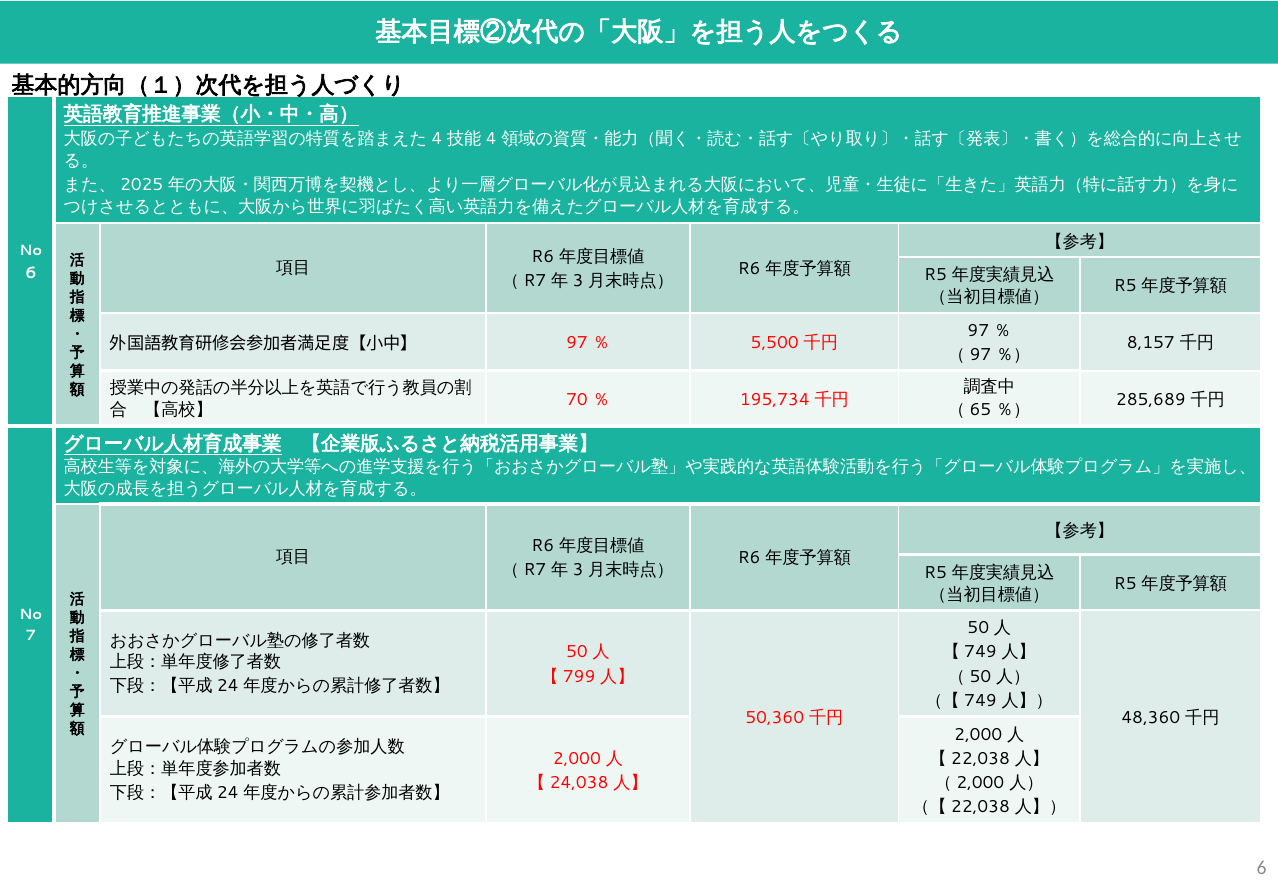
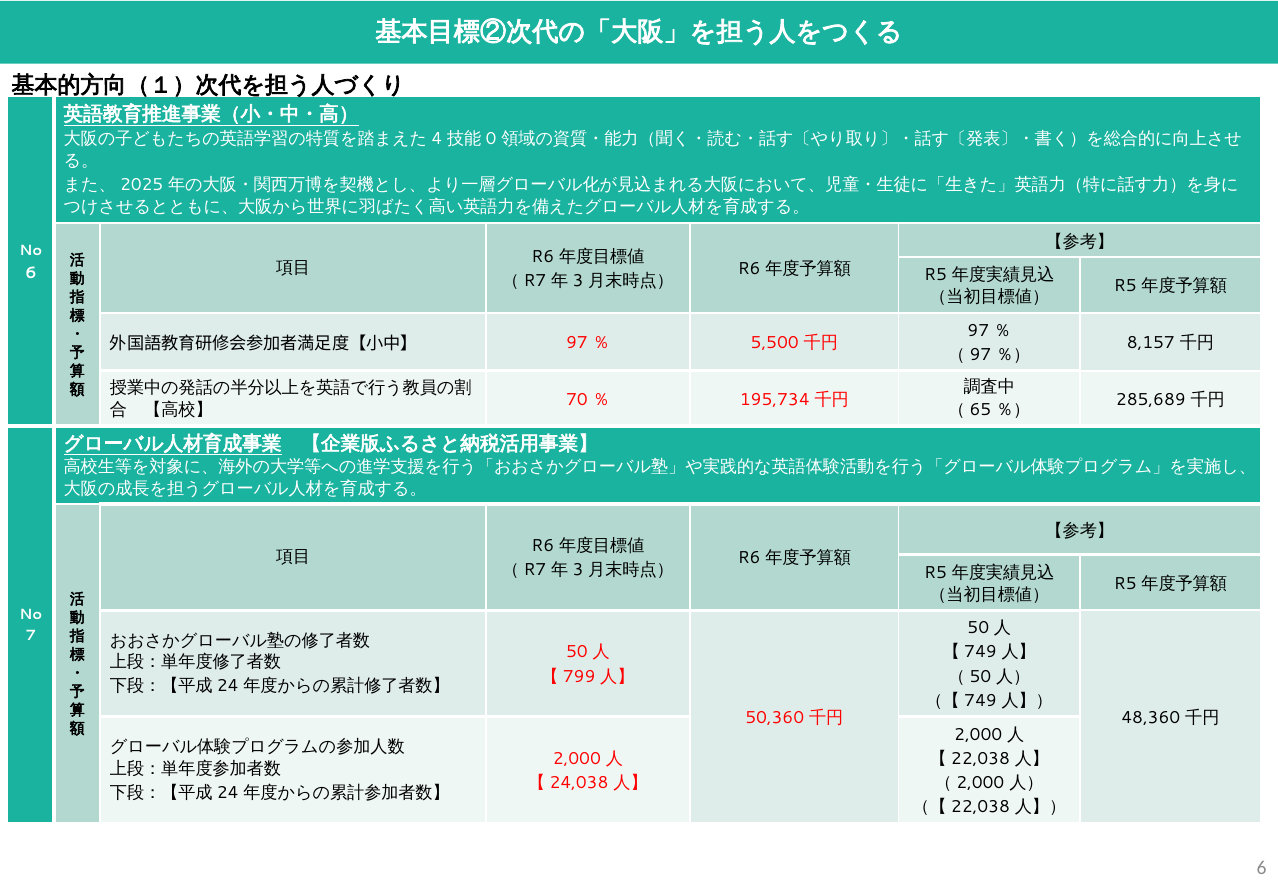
4: 4 -> 0 (491, 139)
